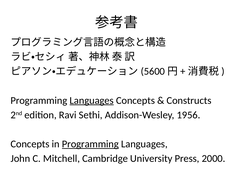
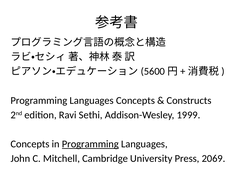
Languages underline: present -> none (92, 100)
1956: 1956 -> 1999 (188, 115)
2000: 2000 -> 2069 (214, 158)
